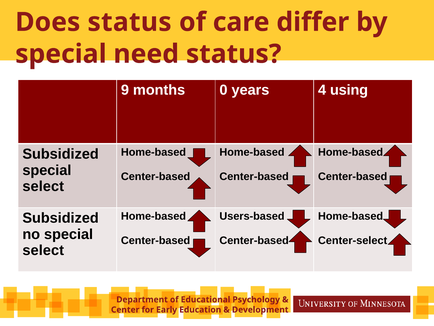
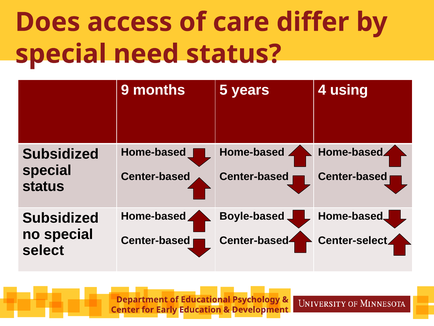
Does status: status -> access (130, 22)
0: 0 -> 5 (224, 90)
select: select -> status (43, 186)
Users-based: Users-based -> Boyle-based (252, 216)
